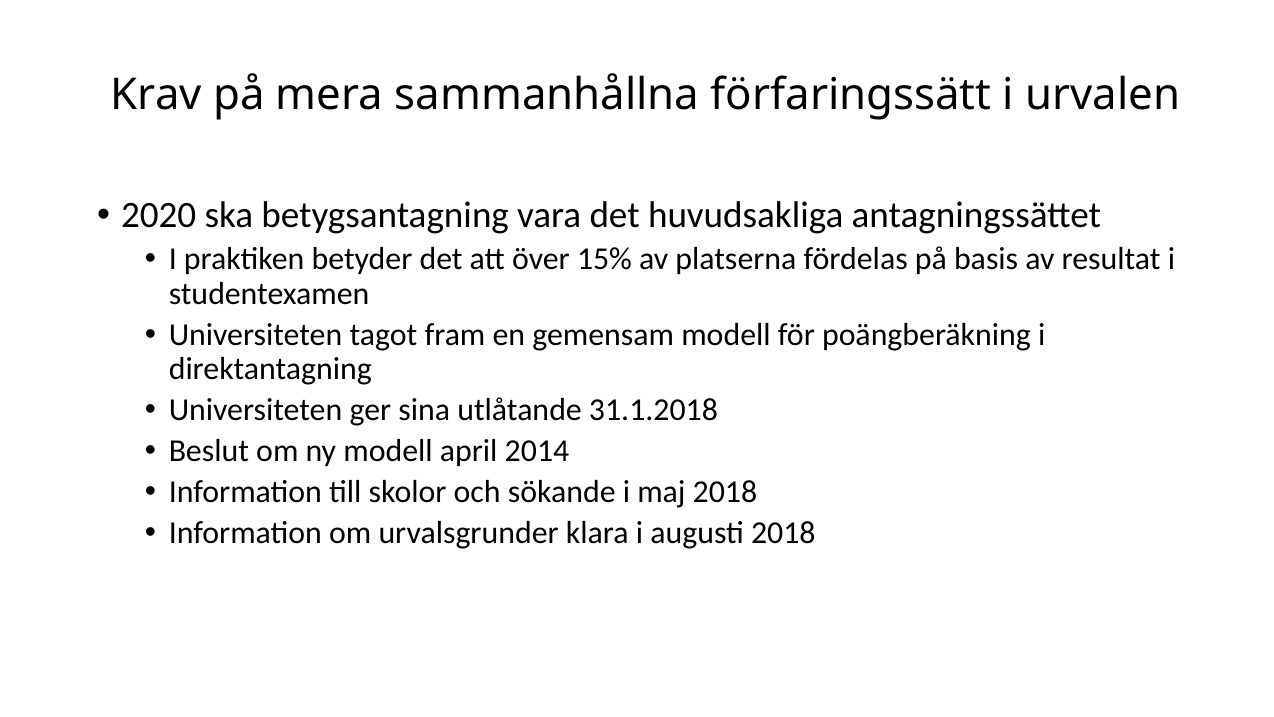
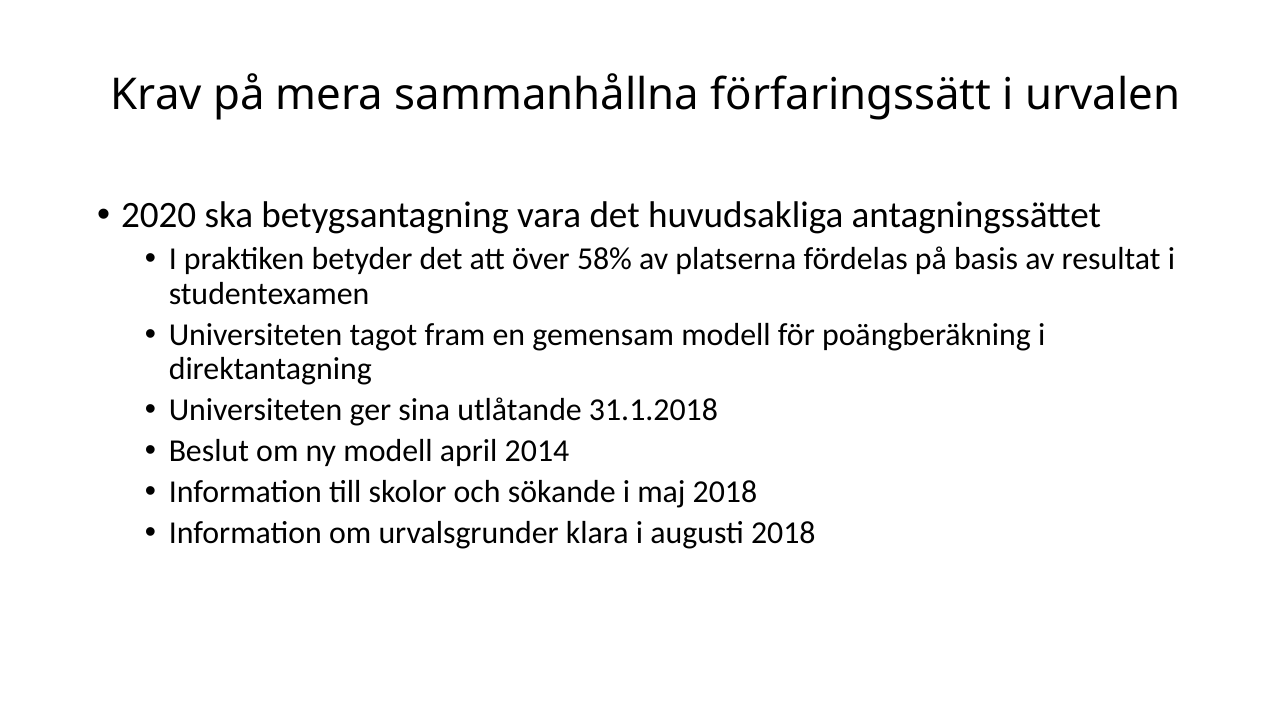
15%: 15% -> 58% (604, 259)
